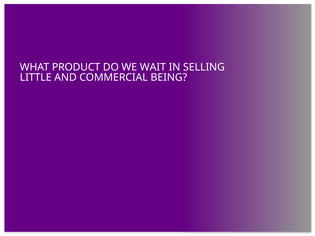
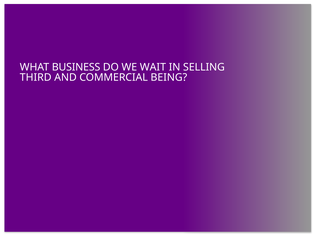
PRODUCT: PRODUCT -> BUSINESS (76, 67)
LITTLE: LITTLE -> THIRD (36, 77)
